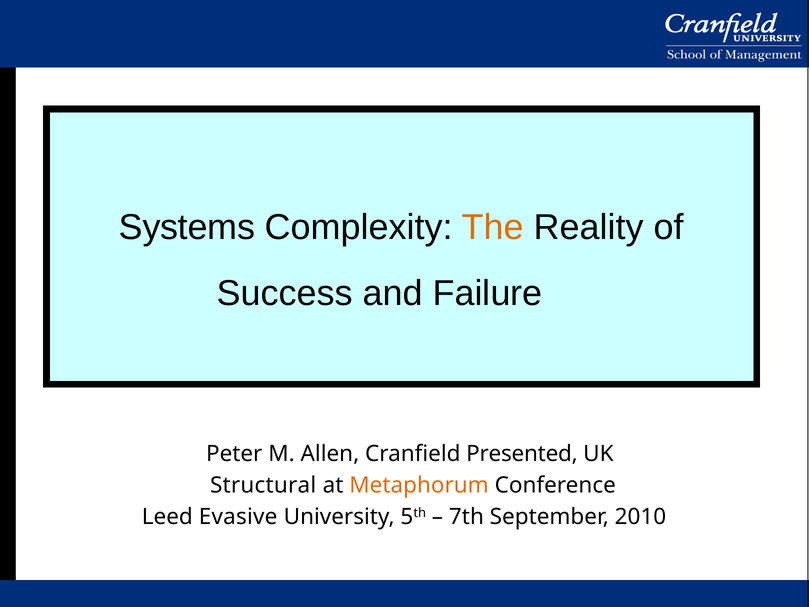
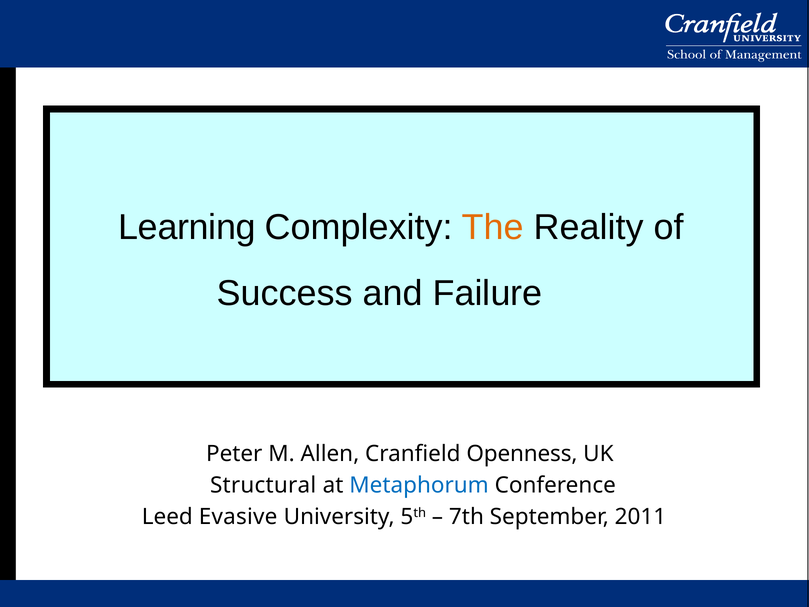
Systems: Systems -> Learning (187, 227)
Presented: Presented -> Openness (522, 454)
Metaphorum colour: orange -> blue (419, 485)
2010: 2010 -> 2011 (640, 516)
